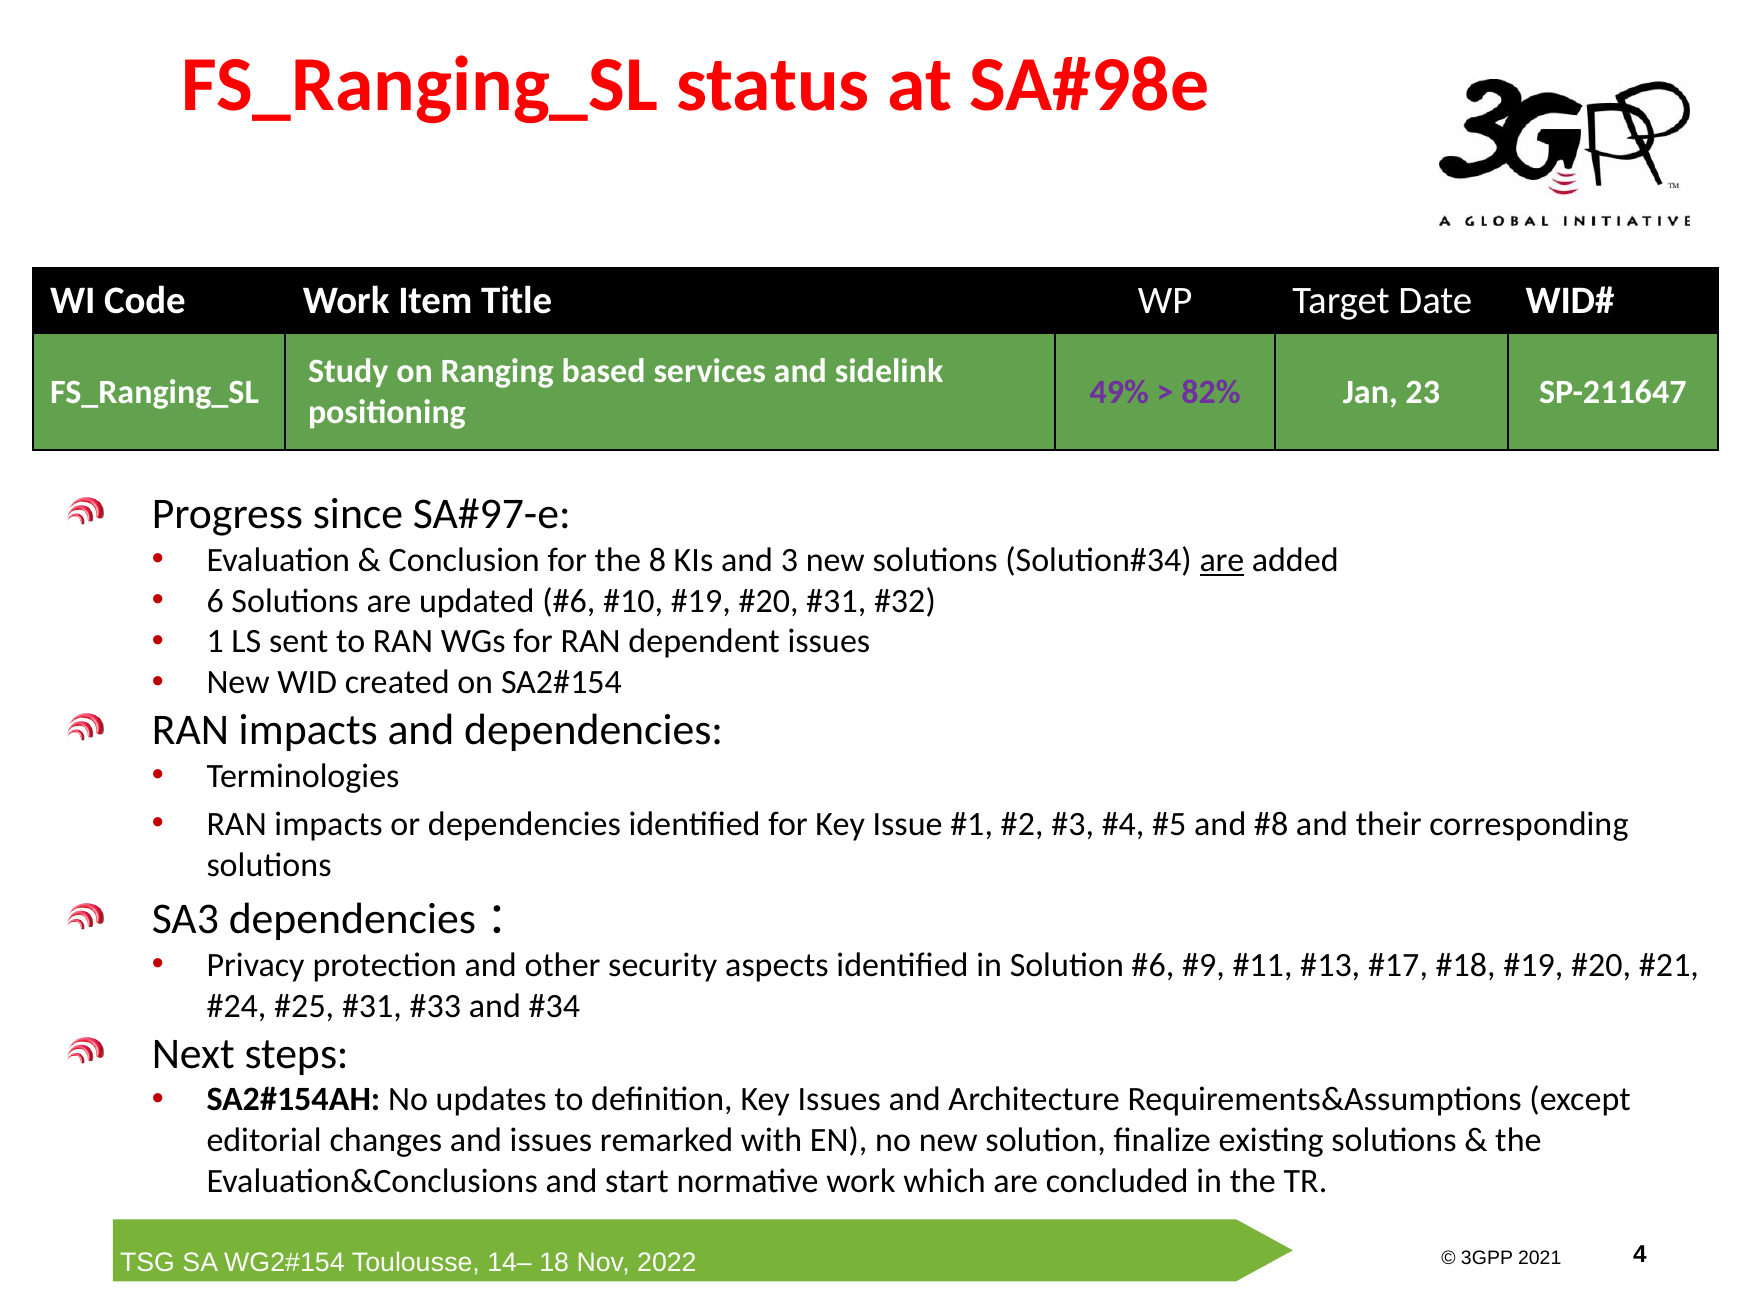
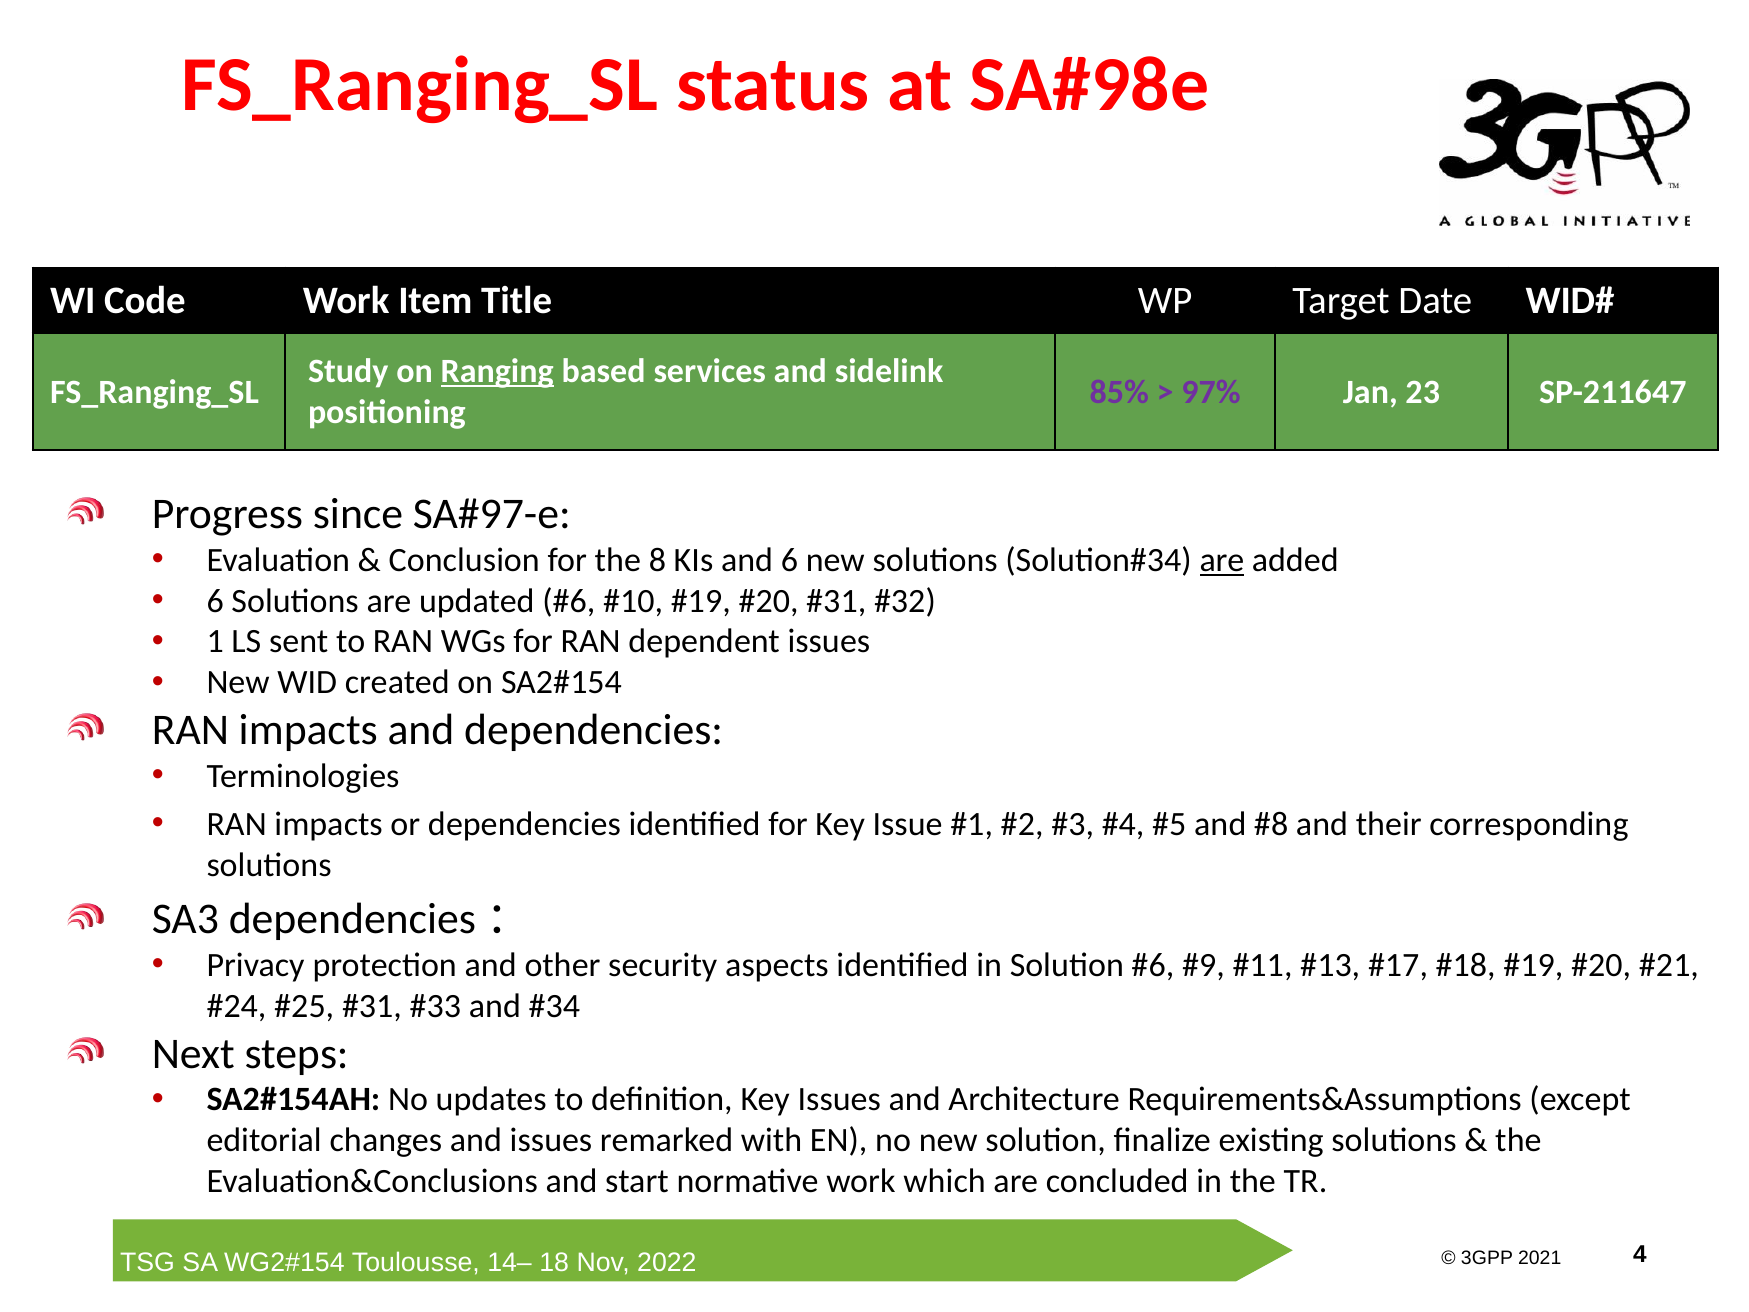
Ranging underline: none -> present (497, 371)
49%: 49% -> 85% (1119, 392)
82%: 82% -> 97% (1211, 392)
and 3: 3 -> 6 (789, 560)
